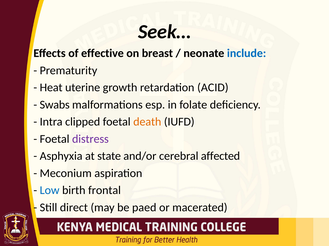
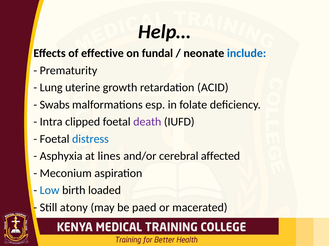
Seek…: Seek… -> Help… (164, 32)
breast: breast -> fundal (157, 53)
Heat: Heat -> Lung (51, 88)
death colour: orange -> purple (147, 122)
distress colour: purple -> blue (90, 139)
state: state -> lines (109, 157)
frontal: frontal -> loaded (105, 191)
direct: direct -> atony (74, 208)
